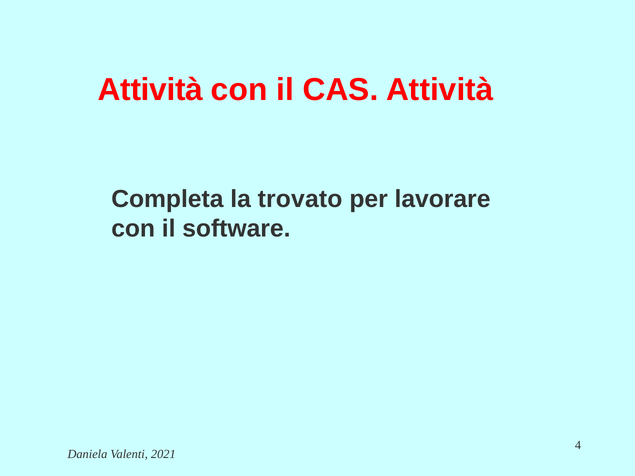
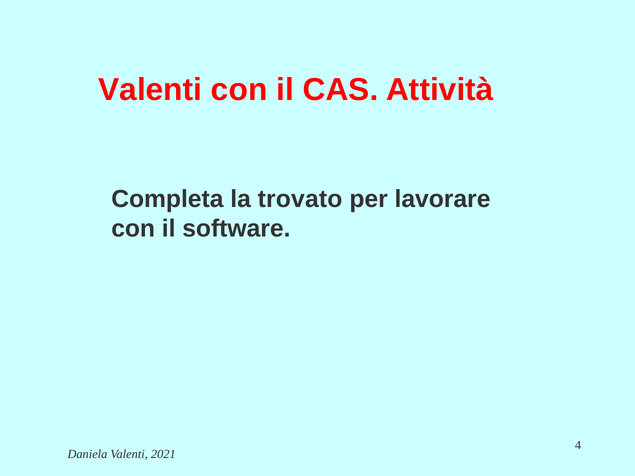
Attività: Attività -> Valenti (150, 90)
